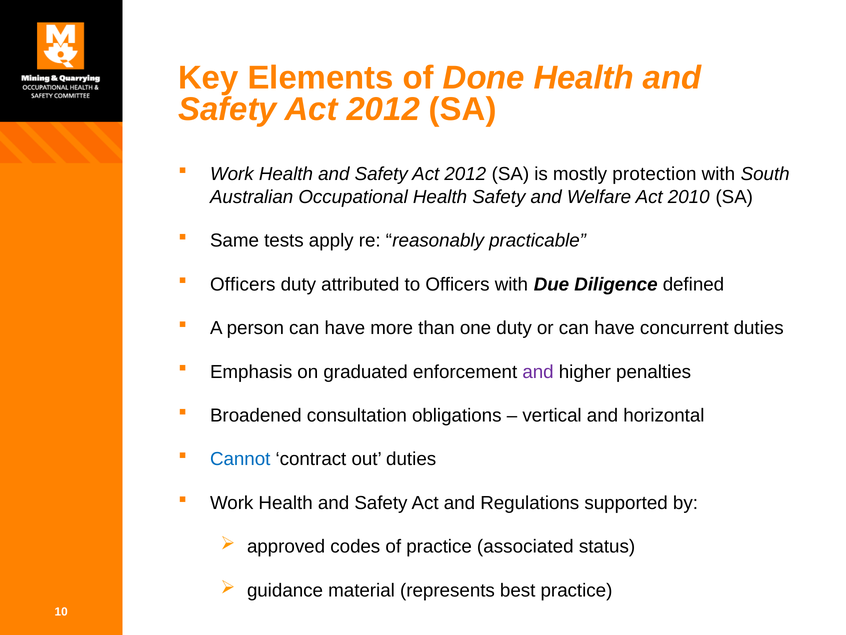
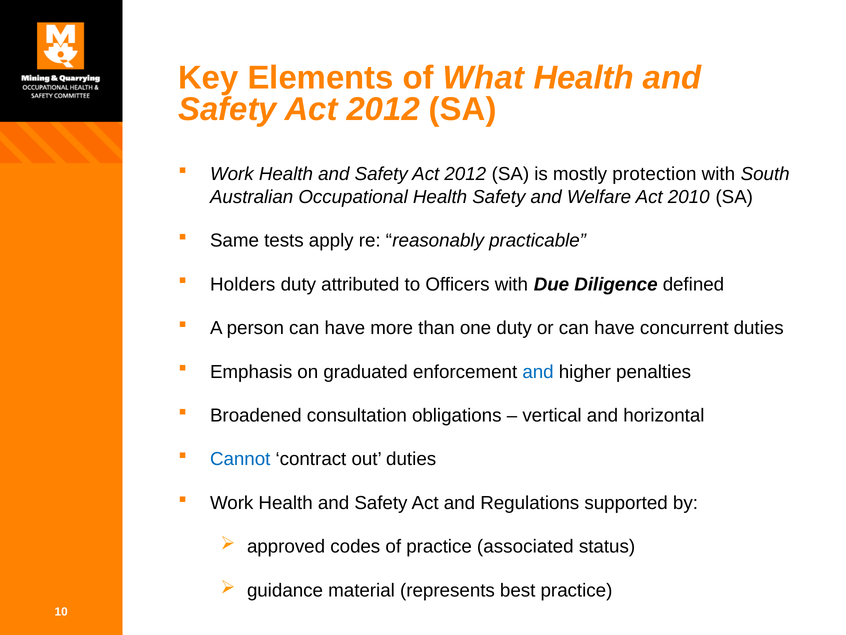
Done: Done -> What (484, 78)
Officers: Officers -> Holders (243, 284)
and colour: purple -> blue (538, 372)
